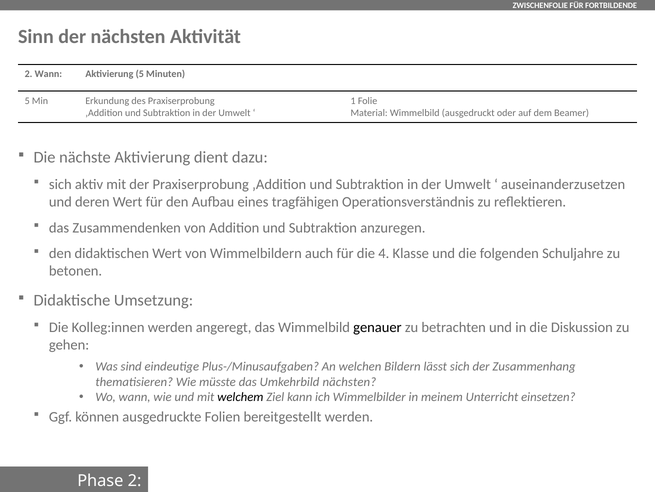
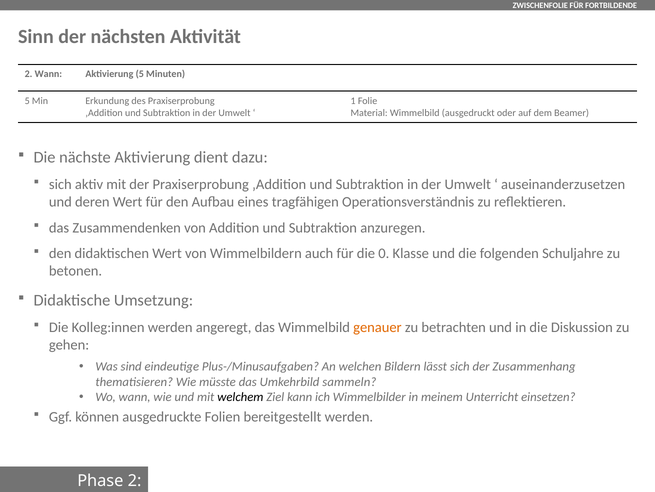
4: 4 -> 0 (384, 253)
genauer colour: black -> orange (377, 327)
Umkehrbild nächsten: nächsten -> sammeln (349, 381)
